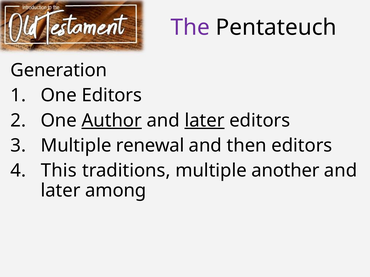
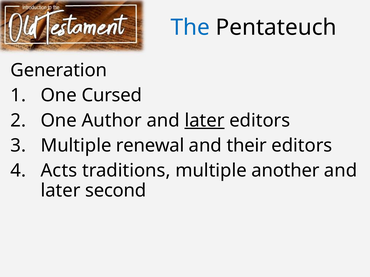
The colour: purple -> blue (190, 28)
One Editors: Editors -> Cursed (112, 96)
Author underline: present -> none (112, 121)
then: then -> their (247, 146)
This: This -> Acts (59, 171)
among: among -> second (116, 191)
